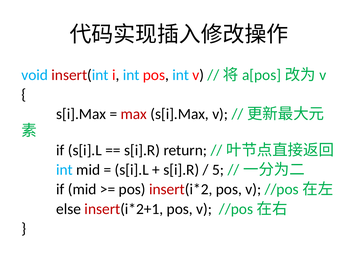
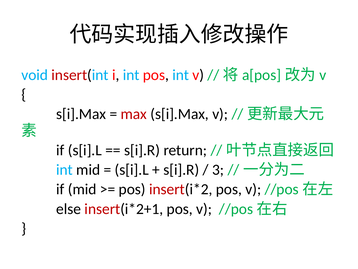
5: 5 -> 3 (218, 170)
